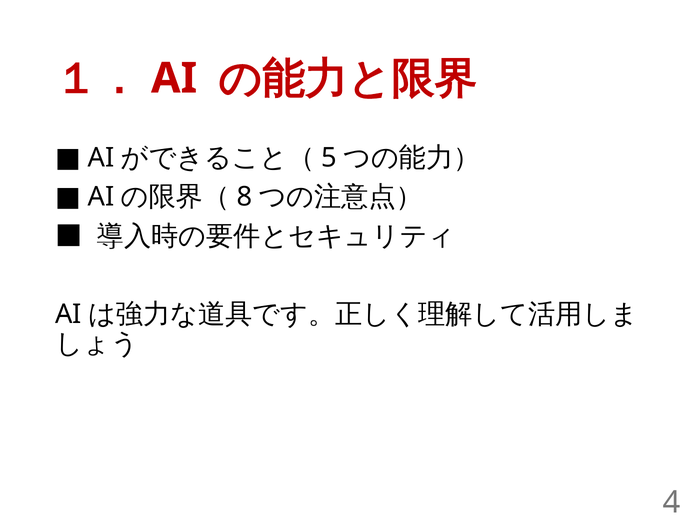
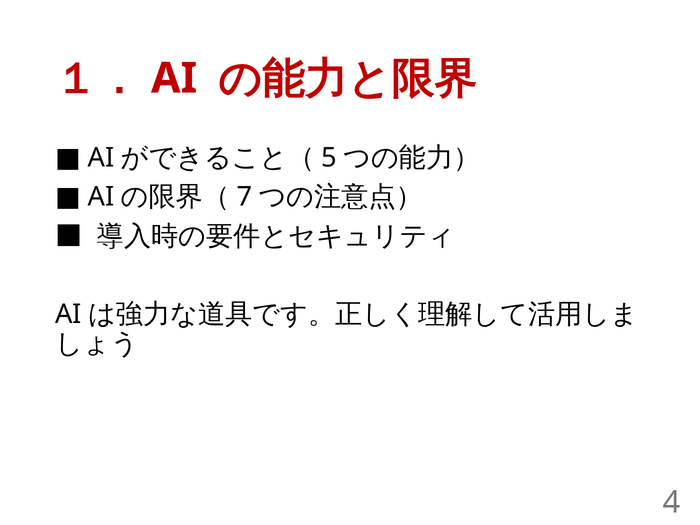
8: 8 -> 7 (244, 197)
